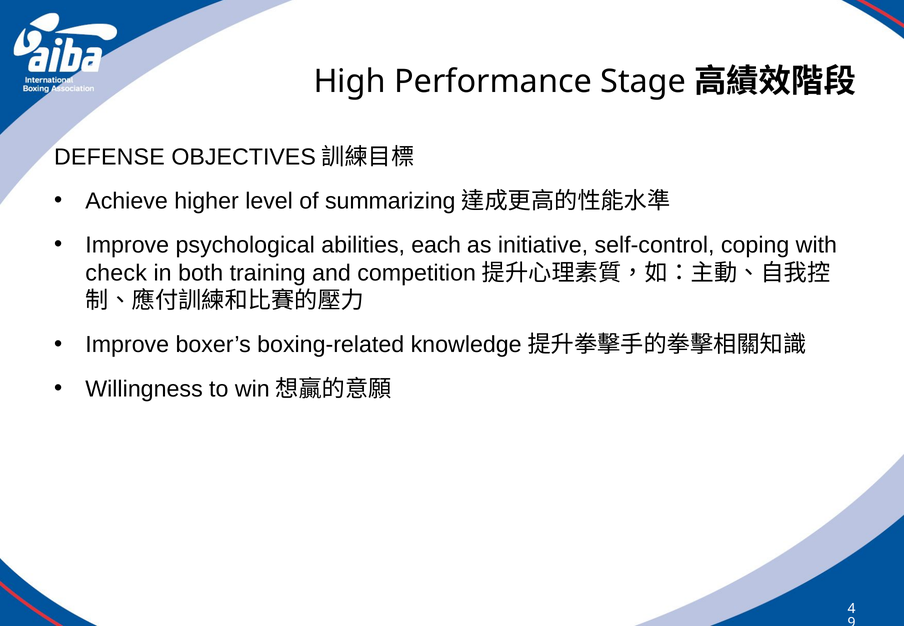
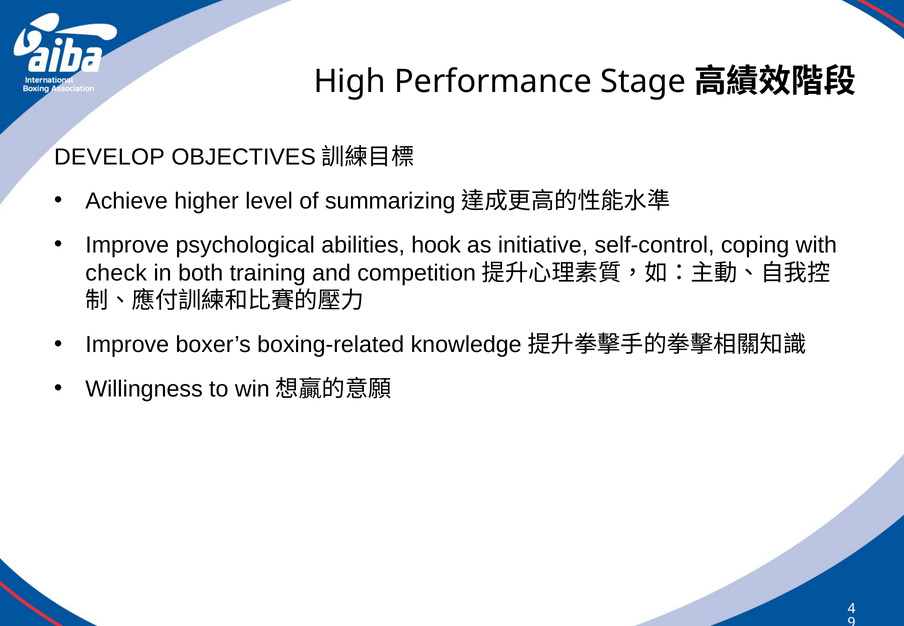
DEFENSE: DEFENSE -> DEVELOP (109, 157)
each: each -> hook (436, 245)
